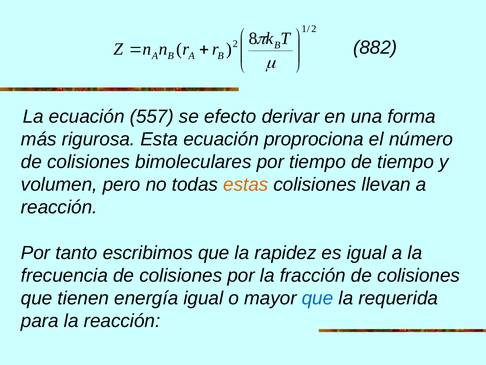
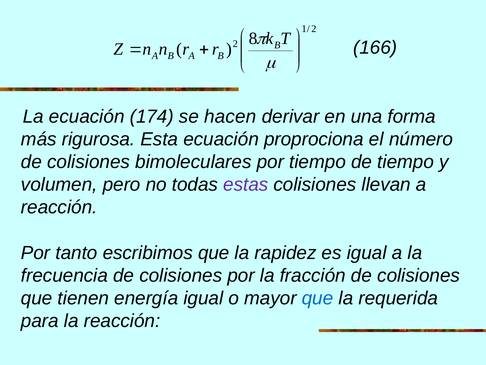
882: 882 -> 166 (375, 47)
557: 557 -> 174 (152, 116)
efecto: efecto -> hacen (230, 116)
estas colour: orange -> purple (246, 184)
